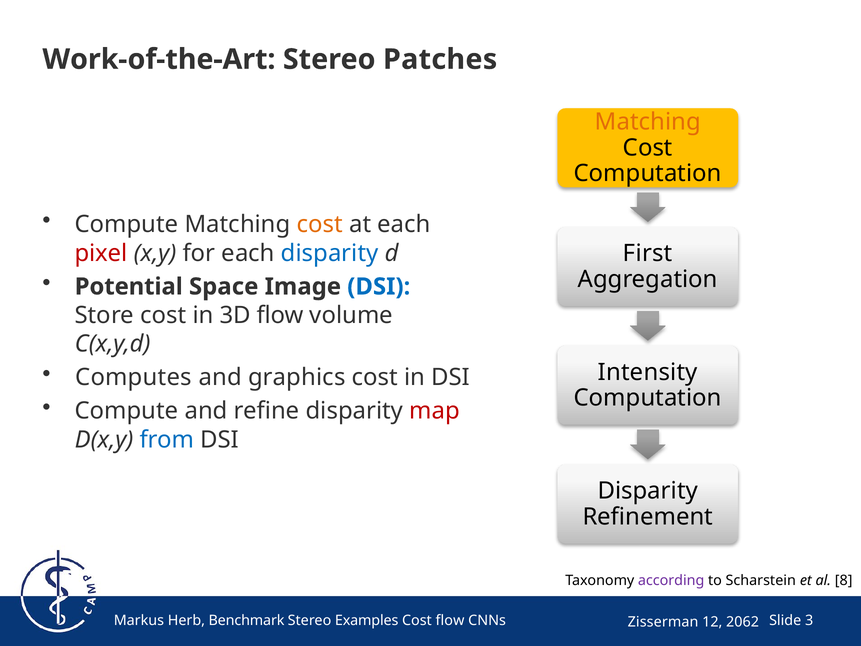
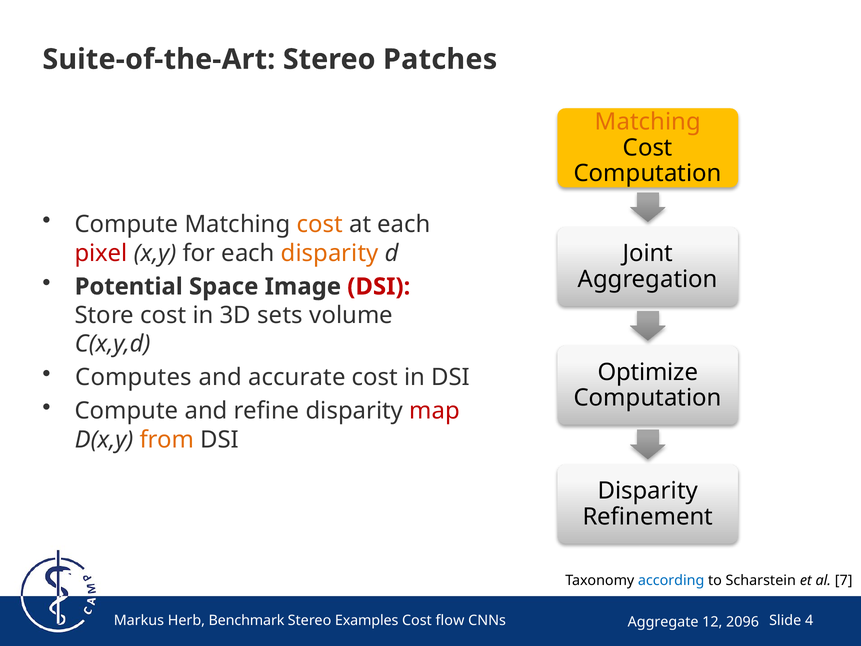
Work-of-the-Art: Work-of-the-Art -> Suite-of-the-Art (159, 59)
disparity colour: blue -> orange (330, 253)
First: First -> Joint (648, 253)
DSI colour: blue -> red (379, 287)
3D flow: flow -> sets (280, 315)
graphics: graphics -> accurate (297, 377)
Intensity: Intensity -> Optimize (648, 372)
from colour: blue -> orange (167, 440)
according colour: purple -> blue (671, 580)
8: 8 -> 7 (844, 580)
Zisserman: Zisserman -> Aggregate (663, 622)
2062: 2062 -> 2096 (743, 622)
3: 3 -> 4 (809, 620)
